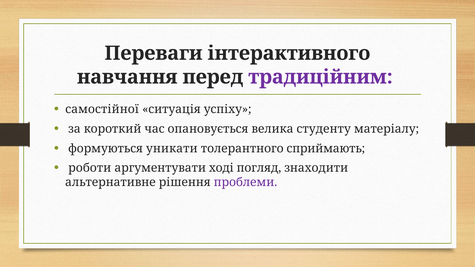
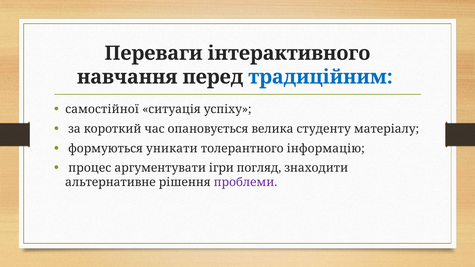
традиційним colour: purple -> blue (320, 77)
сприймають: сприймають -> інформацію (326, 149)
роботи: роботи -> процес (90, 168)
ході: ході -> ігри (221, 168)
